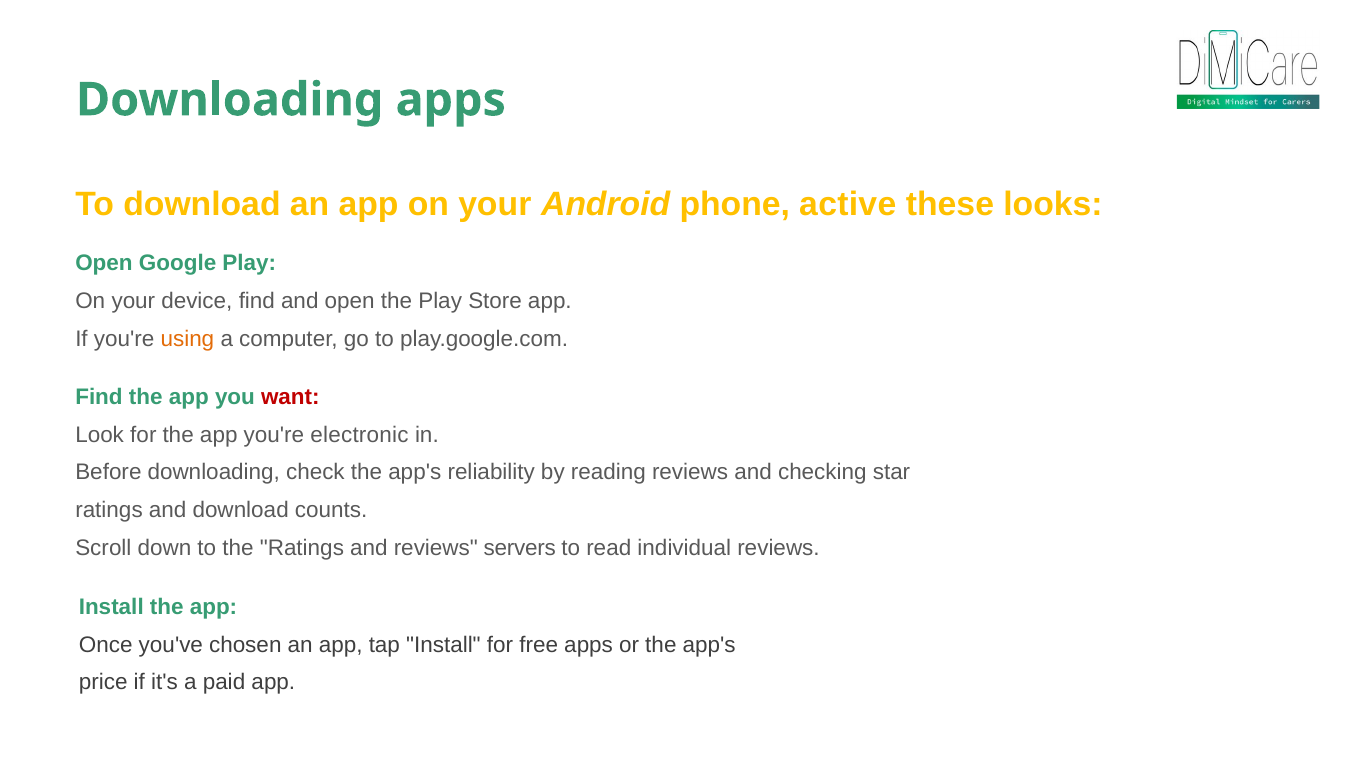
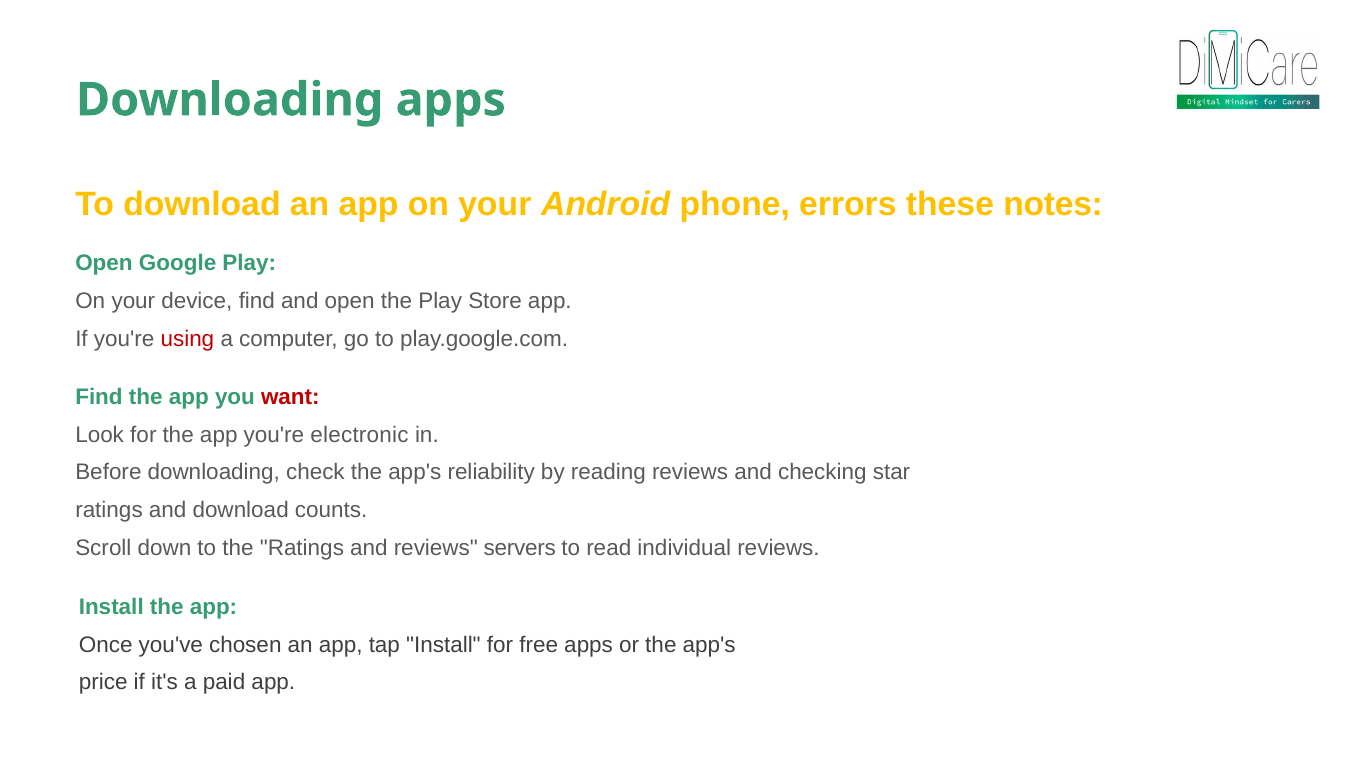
active: active -> errors (848, 204)
looks: looks -> notes (1053, 204)
using colour: orange -> red (187, 339)
